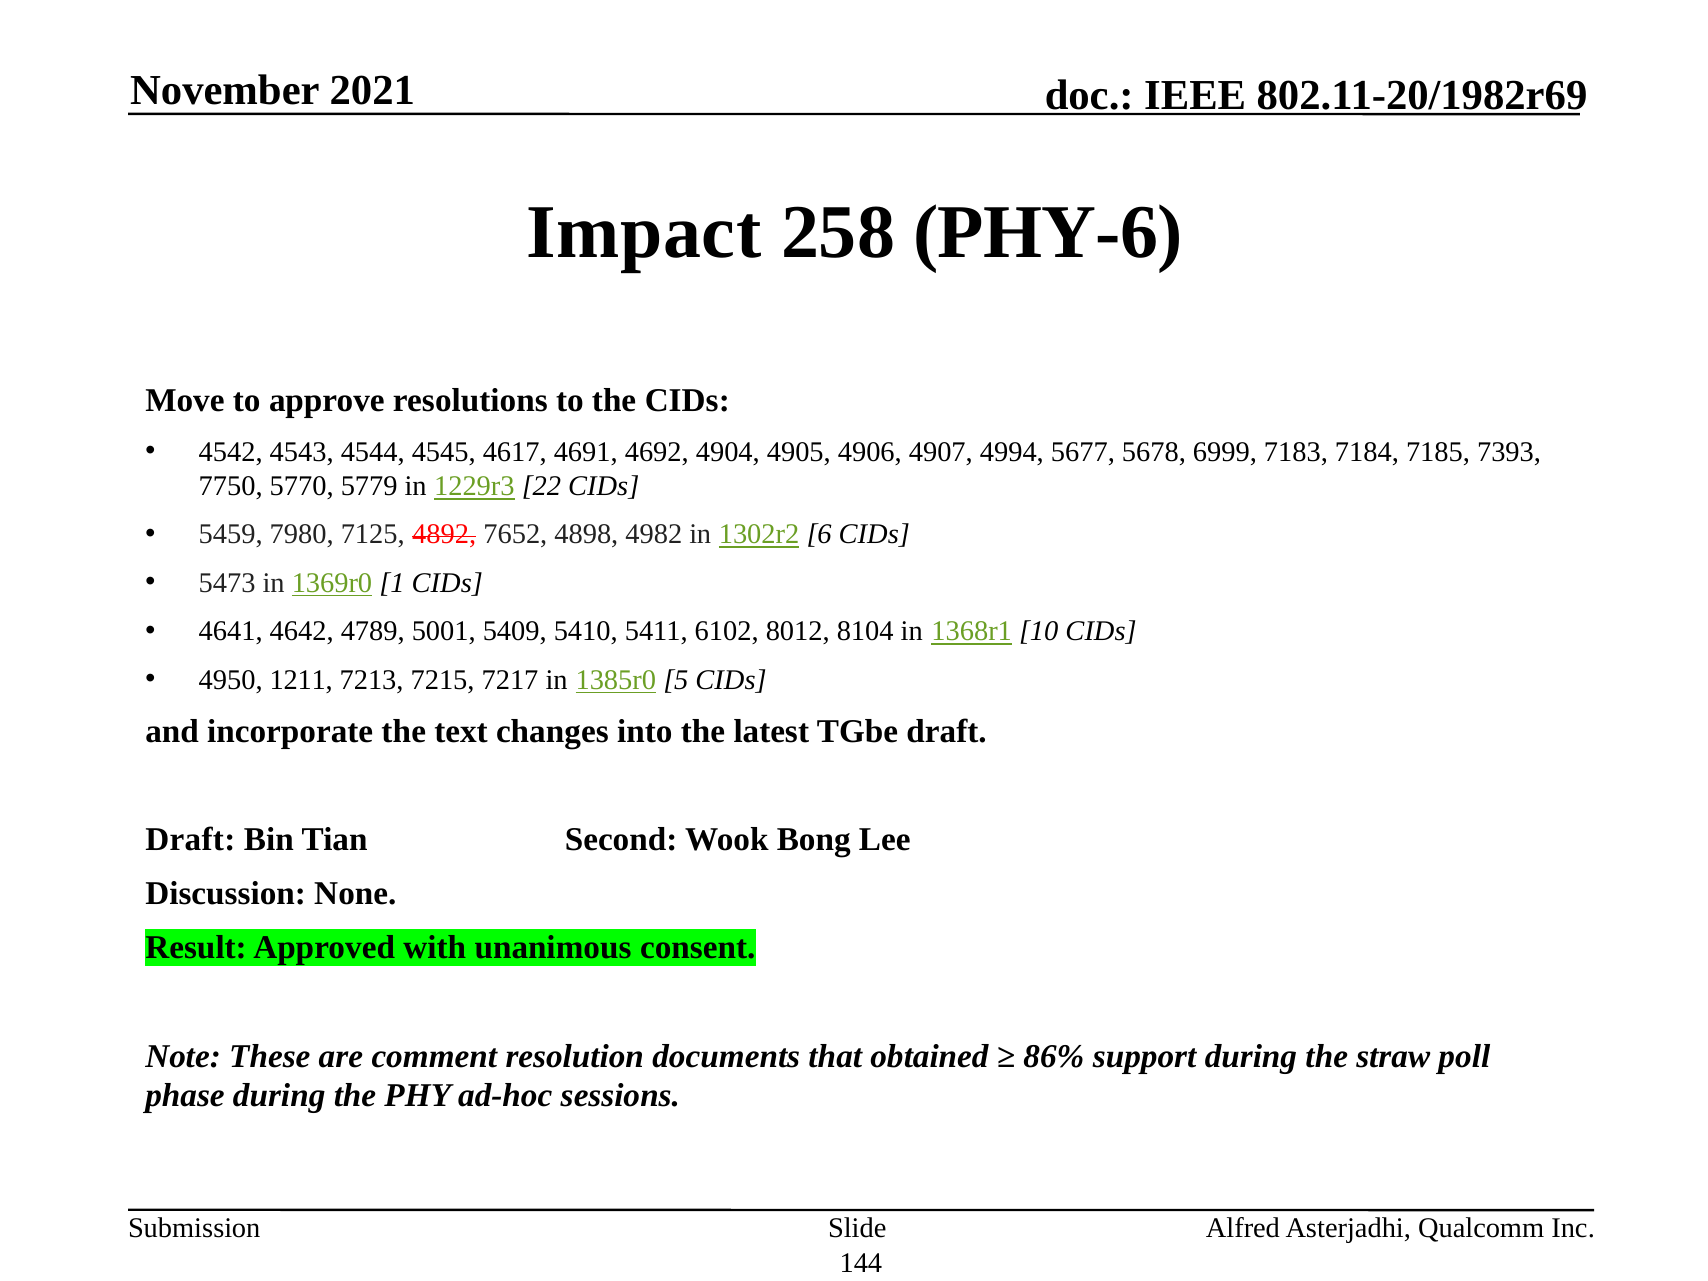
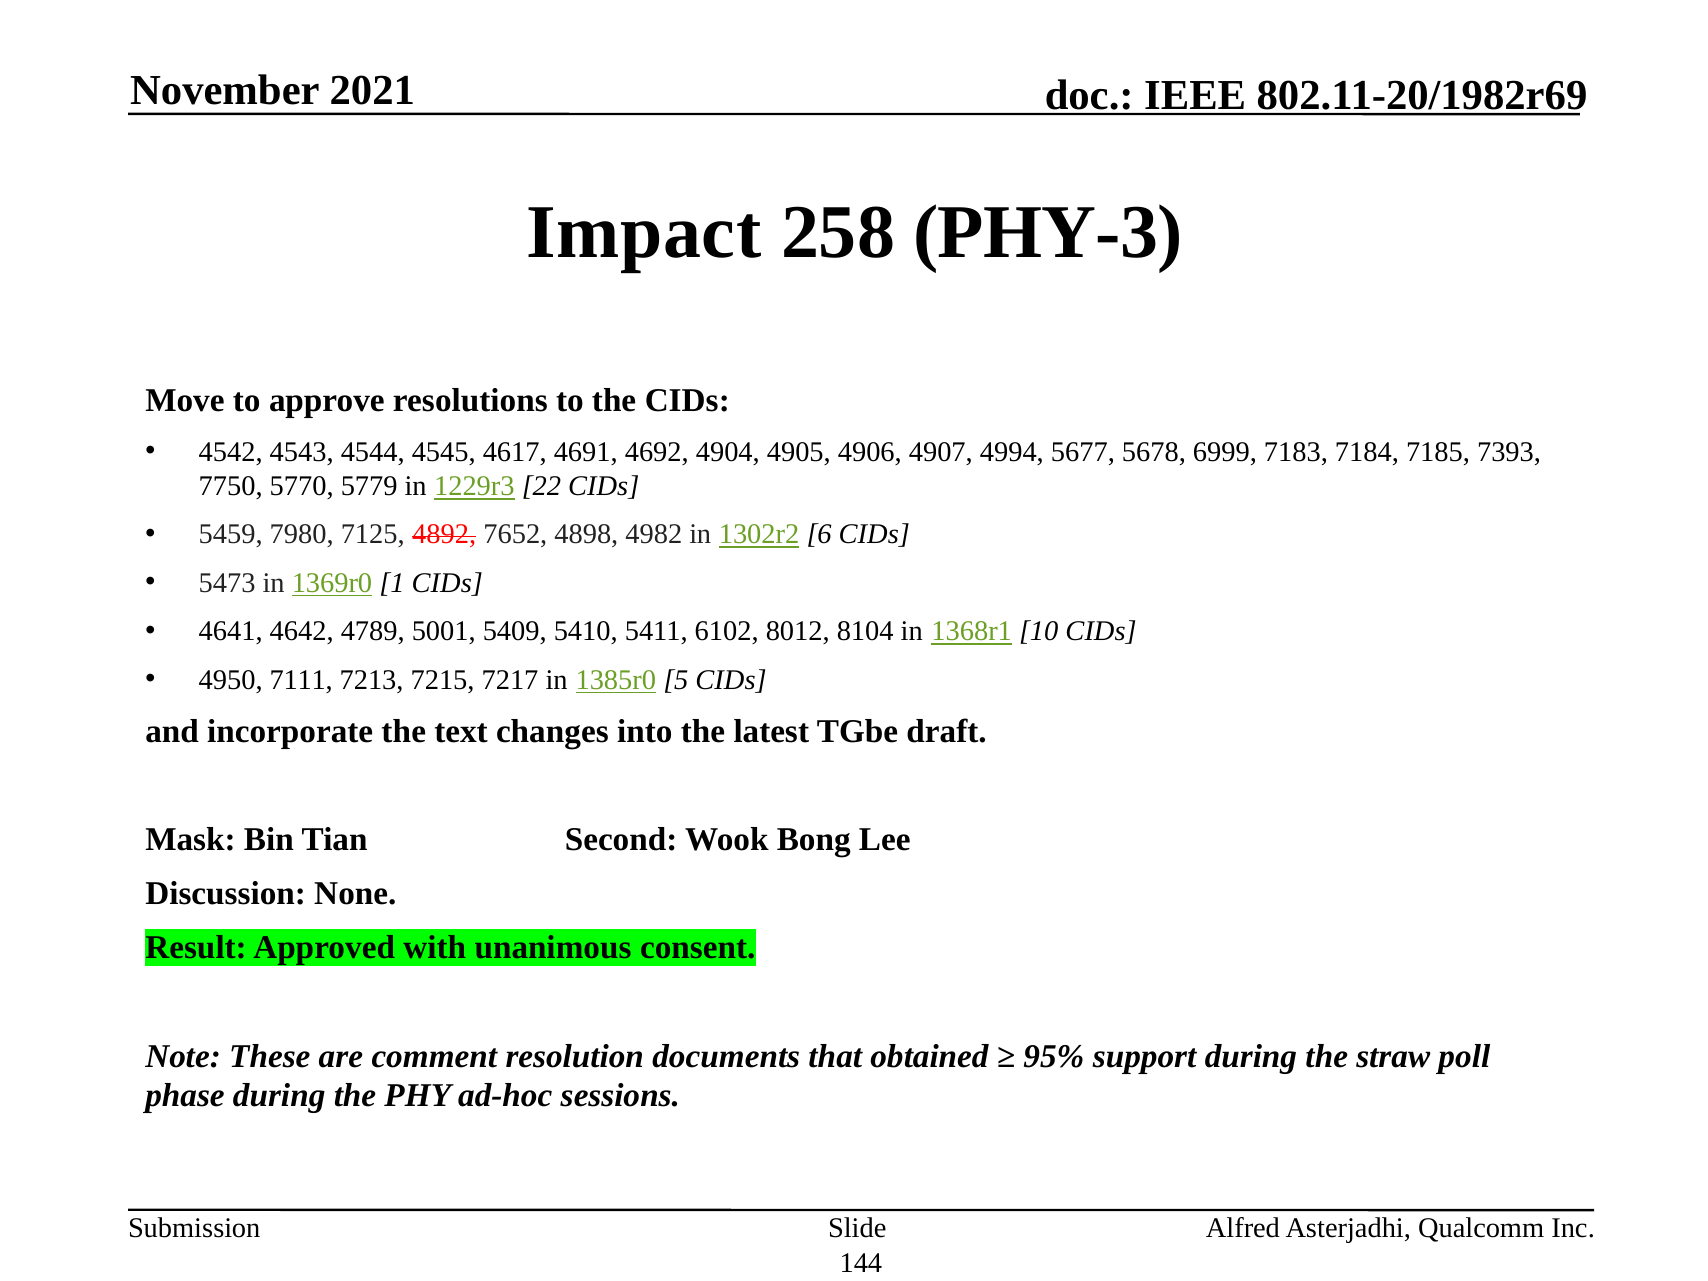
PHY-6: PHY-6 -> PHY-3 (1048, 233)
1211: 1211 -> 7111 (301, 680)
Draft: Draft -> Mask (191, 840)
86%: 86% -> 95% (1054, 1056)
